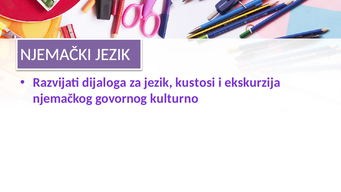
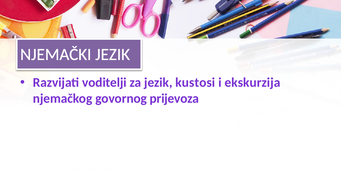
dijaloga: dijaloga -> voditelji (104, 83)
kulturno: kulturno -> prijevoza (174, 98)
